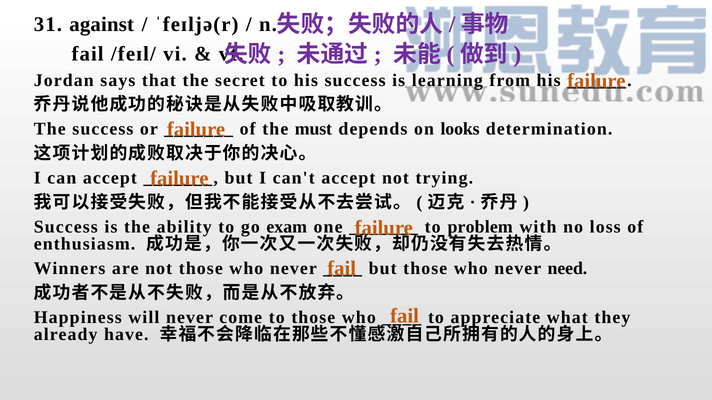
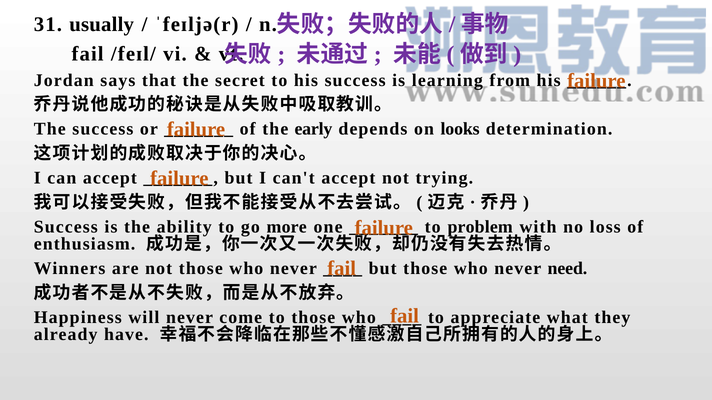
against: against -> usually (102, 24)
must: must -> early (313, 129)
exam: exam -> more (287, 227)
